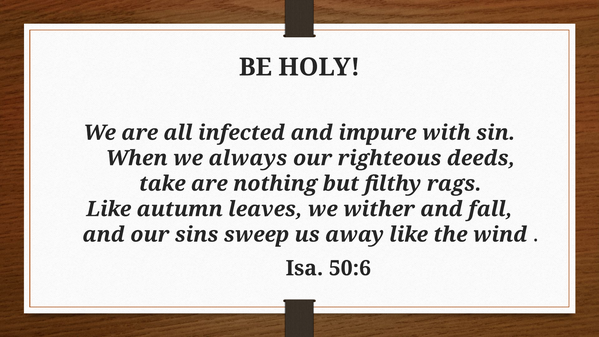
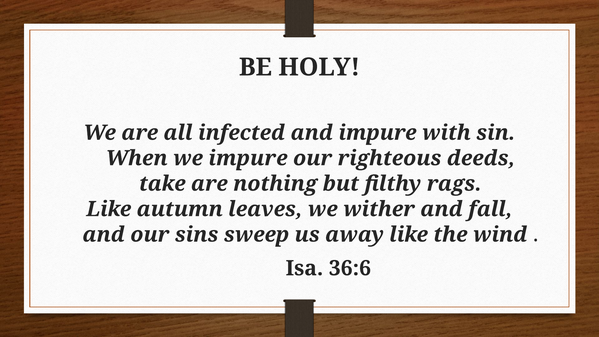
we always: always -> impure (248, 158)
50:6: 50:6 -> 36:6 (350, 268)
